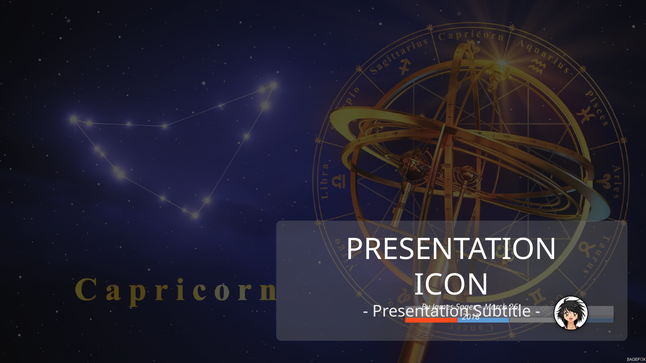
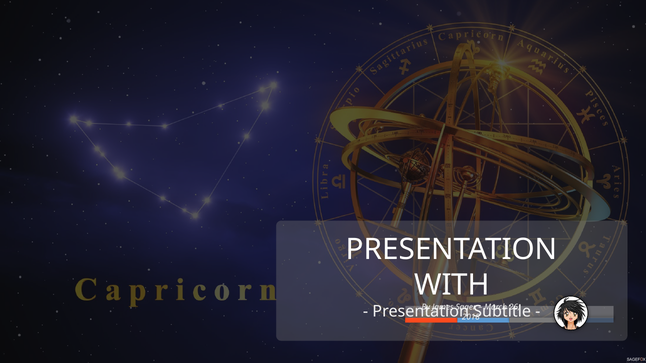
ICON: ICON -> WITH (452, 285)
